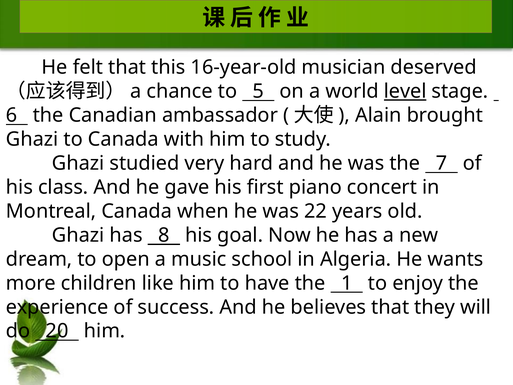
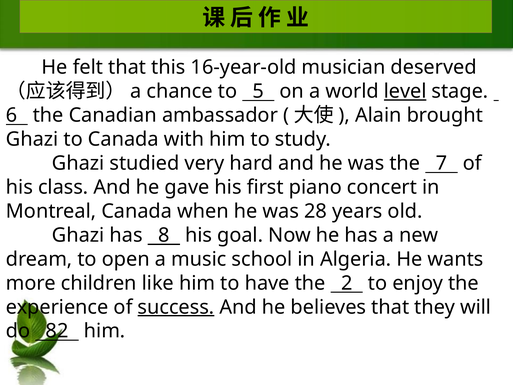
22: 22 -> 28 (316, 211)
1: 1 -> 2 (347, 283)
success underline: none -> present (176, 307)
20: 20 -> 82 (57, 331)
